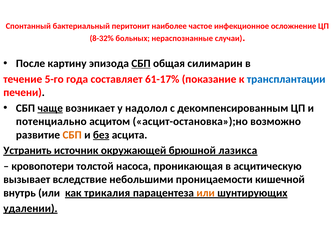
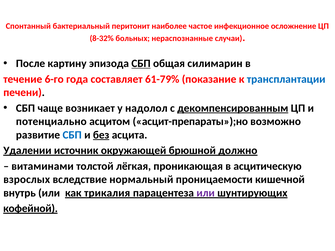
5-го: 5-го -> 6-го (54, 79)
61-17%: 61-17% -> 61-79% (162, 79)
чаще underline: present -> none (50, 108)
декомпенсированным underline: none -> present (233, 108)
асцит-остановка»);но: асцит-остановка»);но -> асцит-препараты»);но (190, 122)
СБП colour: orange -> blue (72, 135)
Устранить: Устранить -> Удалении (27, 151)
лазикса: лазикса -> должно (238, 151)
кровопотери: кровопотери -> витаминами (43, 166)
насоса: насоса -> лёгкая (134, 166)
вызывает: вызывает -> взрослых (27, 180)
небольшими: небольшими -> нормальный (141, 180)
или colour: orange -> purple (206, 193)
удалении: удалении -> кофейной (31, 209)
